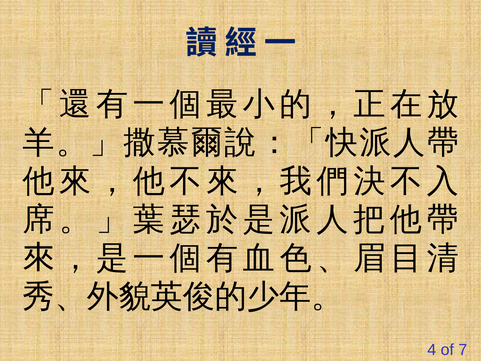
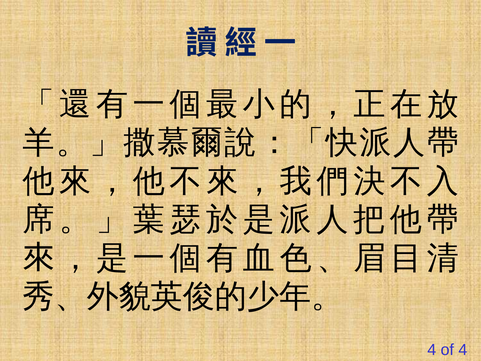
of 7: 7 -> 4 (463, 350)
